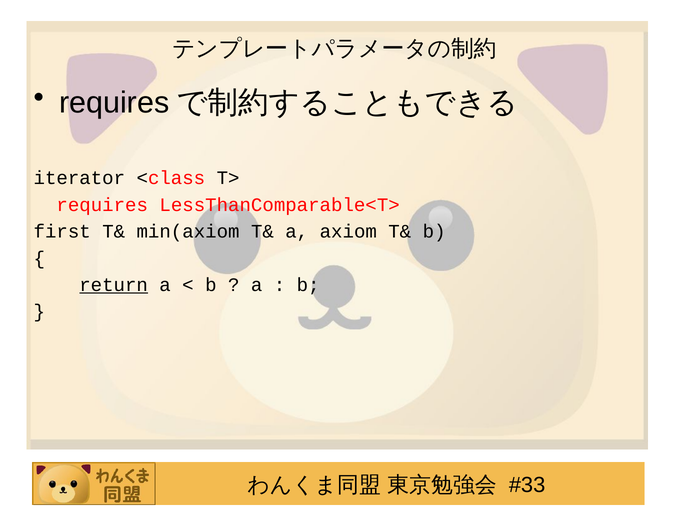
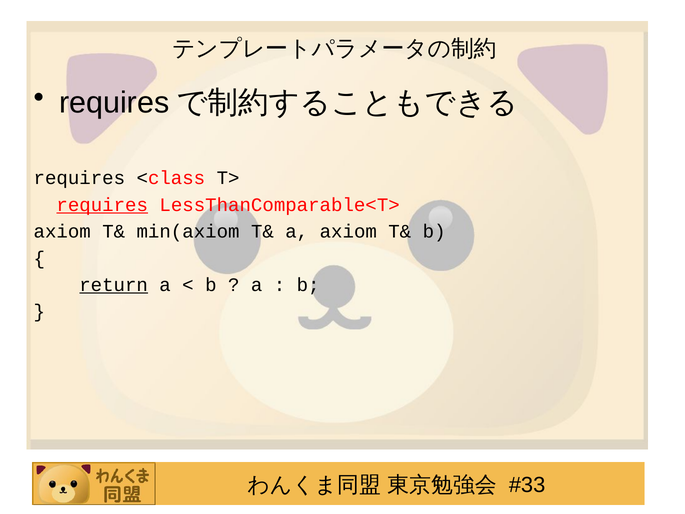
iterator: iterator -> requires (79, 178)
requires underline: none -> present (102, 205)
first: first -> axiom (62, 231)
